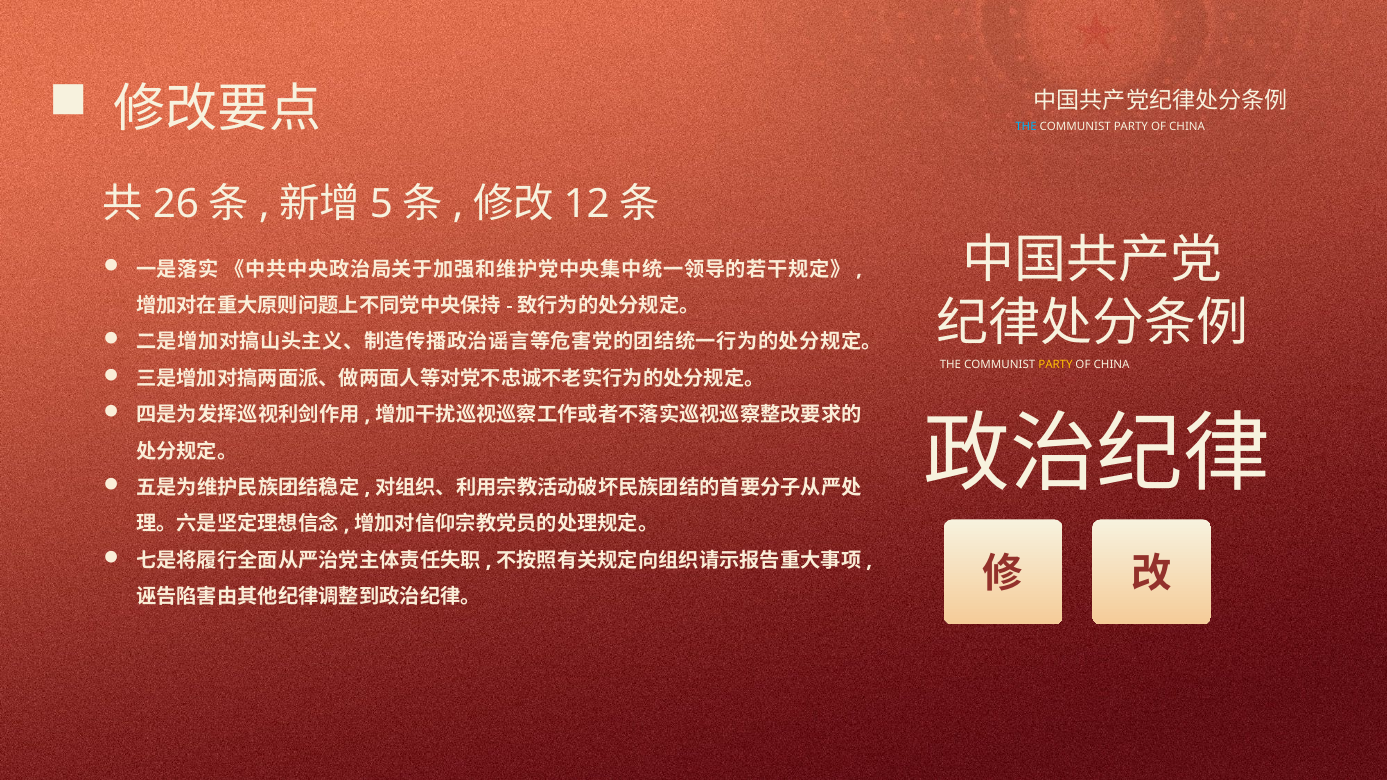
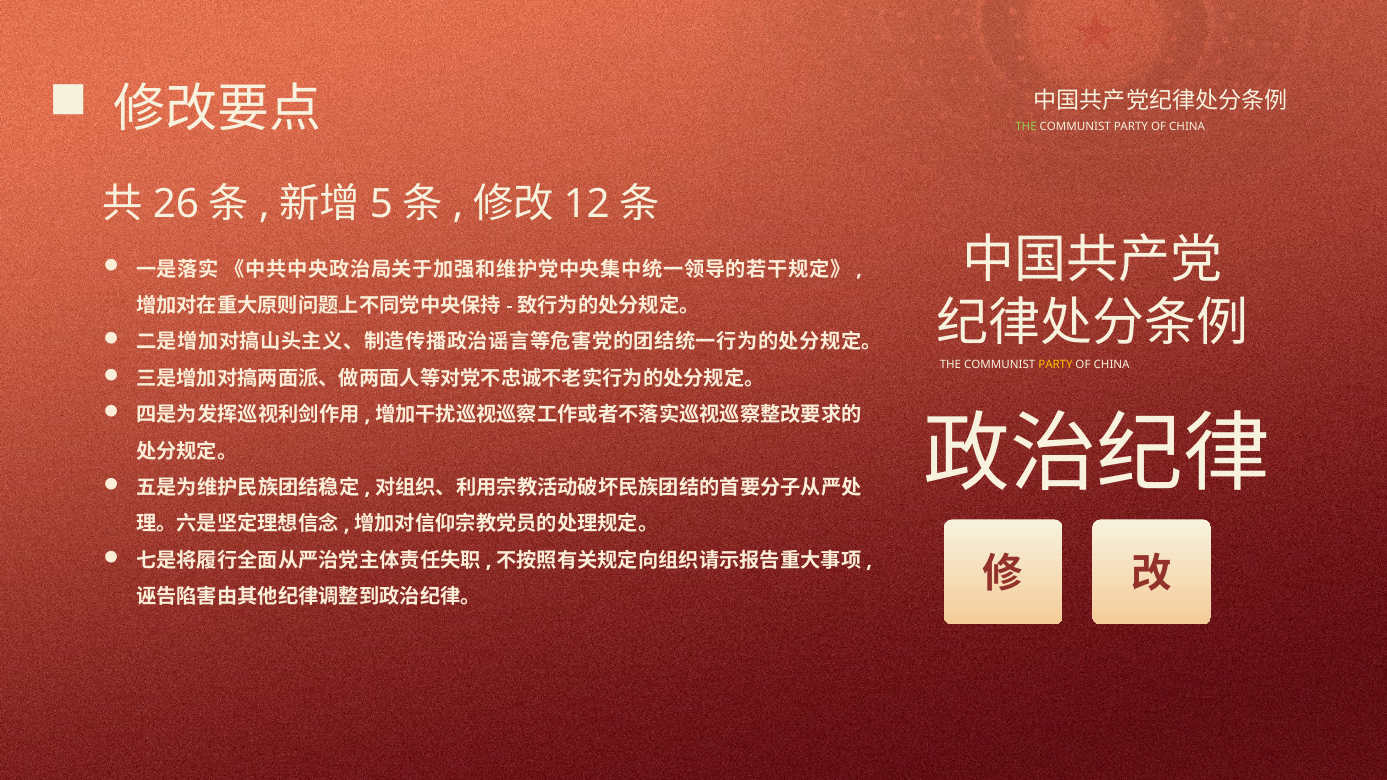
THE colour: light blue -> light green (1026, 126)
